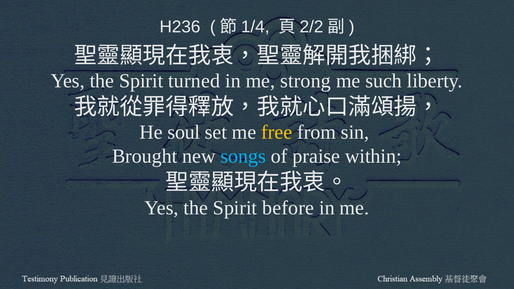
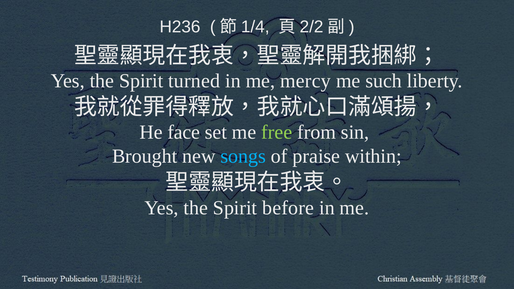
strong: strong -> mercy (305, 81)
soul: soul -> face (184, 132)
free colour: yellow -> light green (277, 132)
